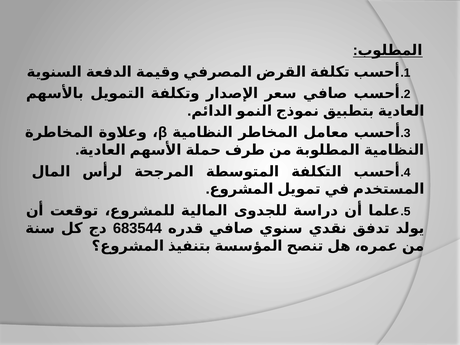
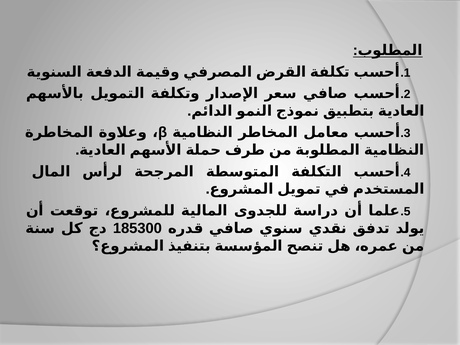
683544: 683544 -> 185300 (137, 228)
